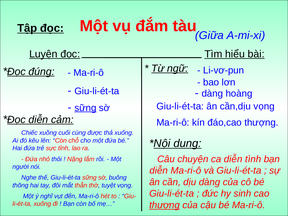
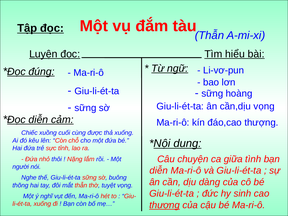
Giữa: Giữa -> Thẫn (209, 35)
dàng: dàng -> sững (212, 93)
sững underline: present -> none (85, 108)
ca diễn: diễn -> giữa (233, 159)
